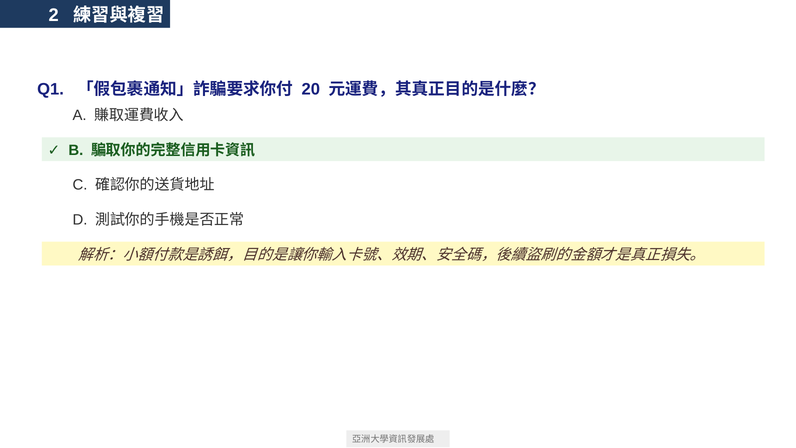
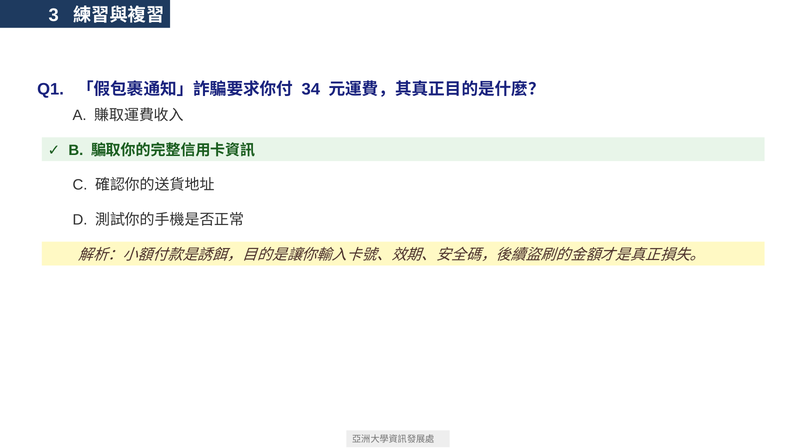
2: 2 -> 3 (54, 15)
20: 20 -> 34 (311, 89)
